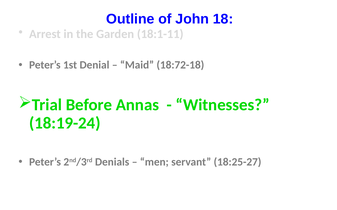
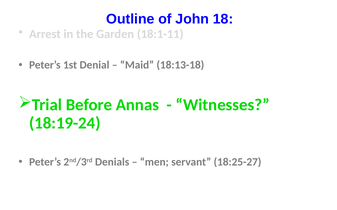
18:72-18: 18:72-18 -> 18:13-18 (180, 65)
